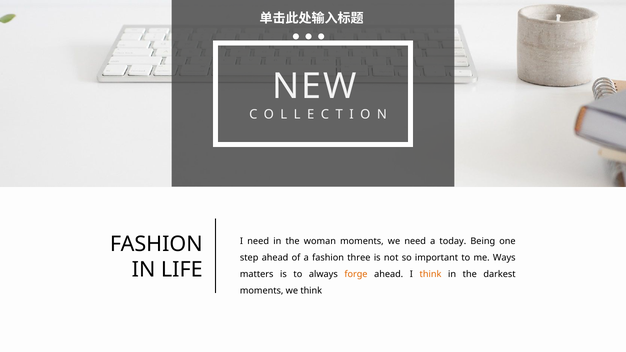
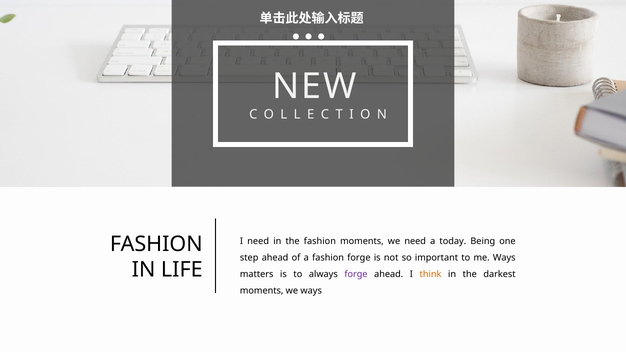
the woman: woman -> fashion (320, 241)
fashion three: three -> forge (359, 258)
forge colour: orange -> purple (356, 274)
we think: think -> ways (311, 291)
